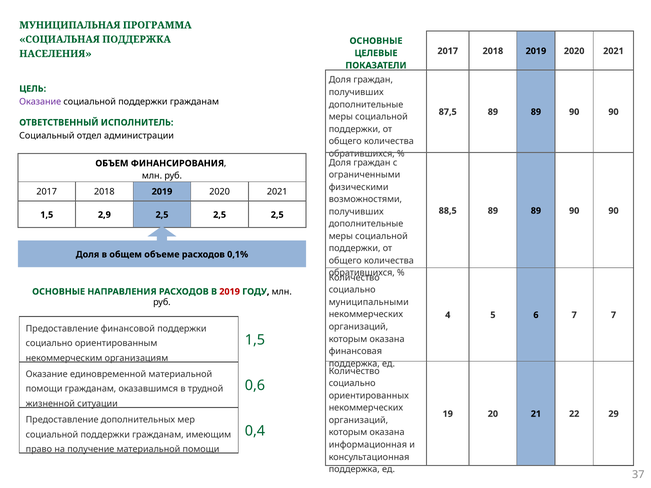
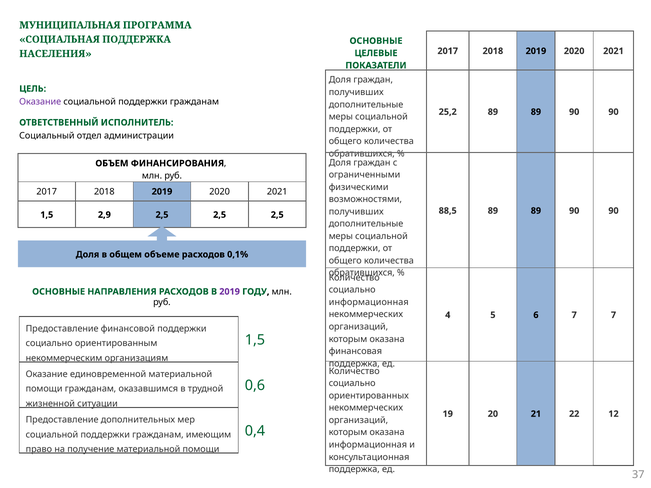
87,5: 87,5 -> 25,2 (448, 112)
2019 colour: red -> purple (230, 292)
муниципальными: муниципальными -> информационная (369, 302)
29: 29 -> 12 (614, 414)
